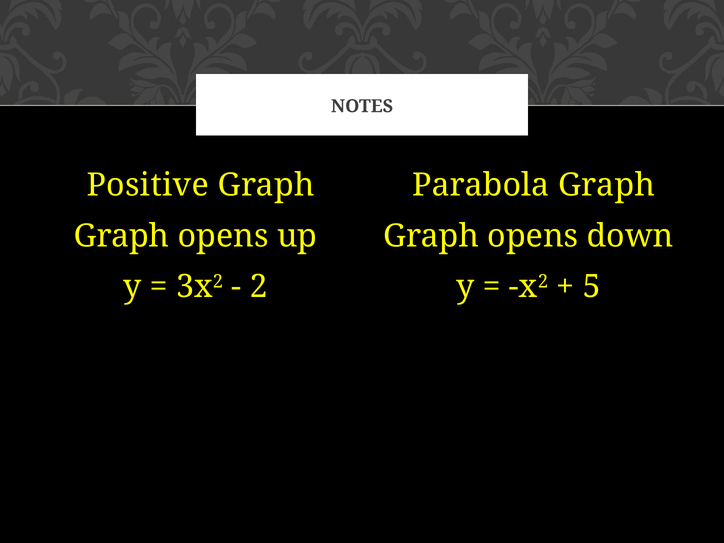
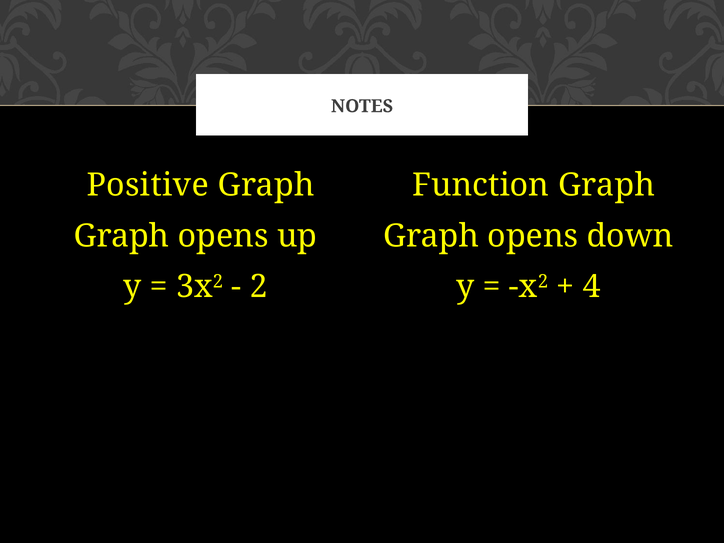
Parabola: Parabola -> Function (481, 185)
5: 5 -> 4 (592, 287)
